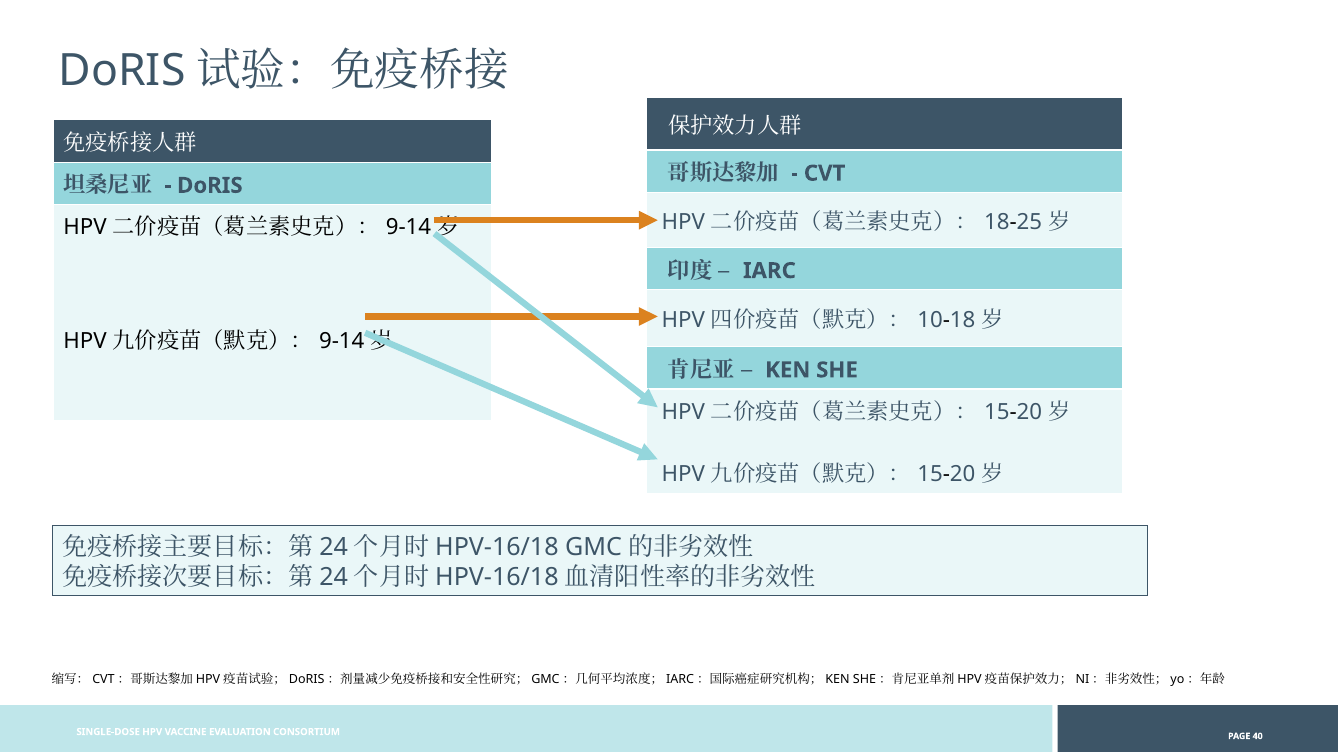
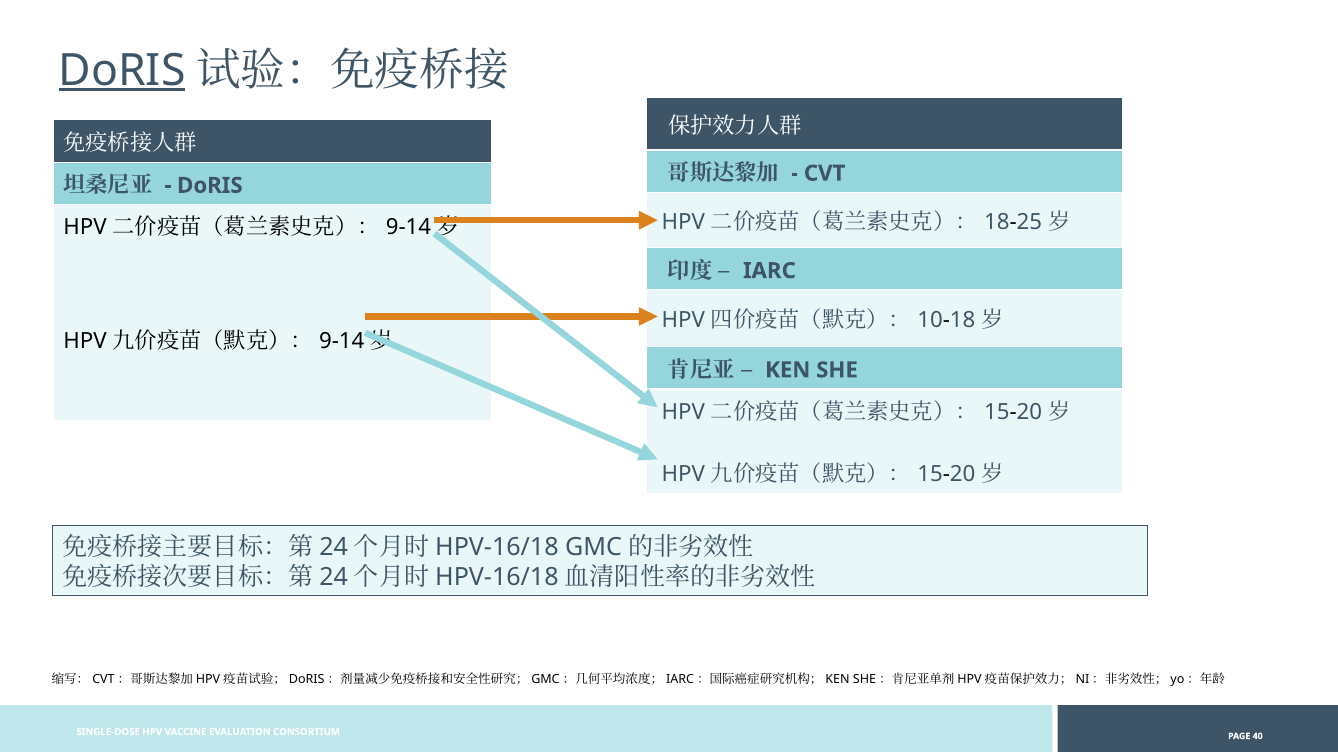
DoRIS underline: none -> present (122, 71)
